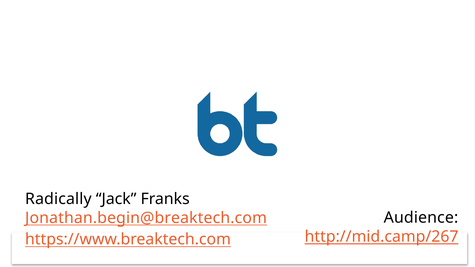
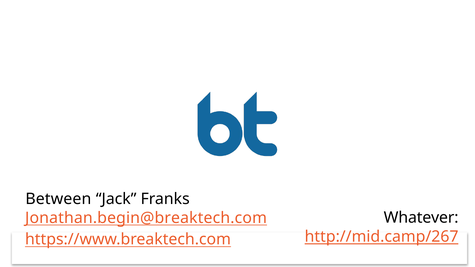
Radically: Radically -> Between (58, 199)
Audience: Audience -> Whatever (421, 218)
